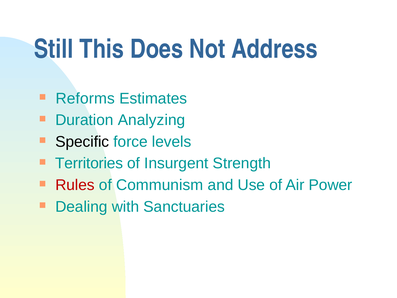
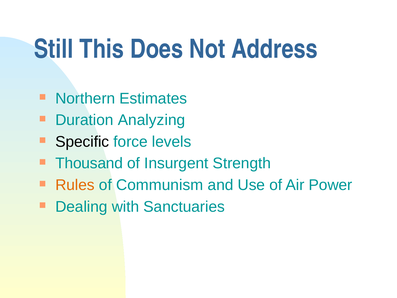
Reforms: Reforms -> Northern (85, 98)
Territories: Territories -> Thousand (89, 163)
Rules colour: red -> orange (75, 185)
